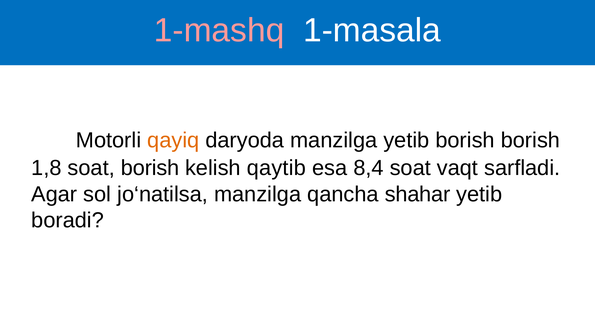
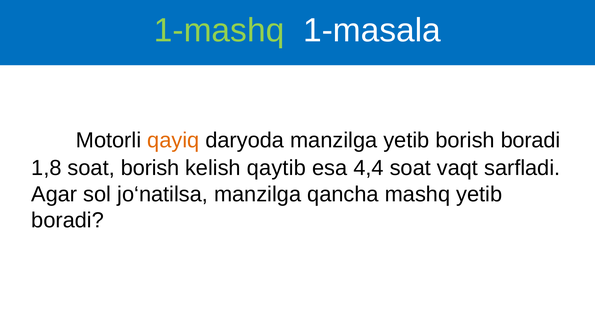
1-mashq colour: pink -> light green (219, 30)
borish borish: borish -> boradi (530, 140)
8,4: 8,4 -> 4,4 (369, 168)
shahar: shahar -> mashq (417, 194)
